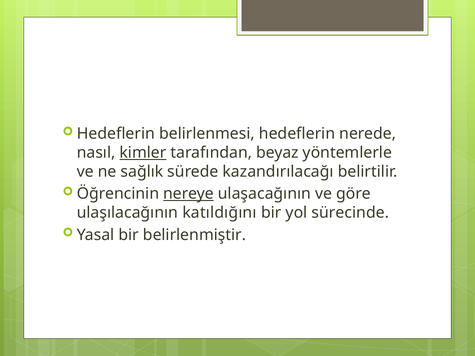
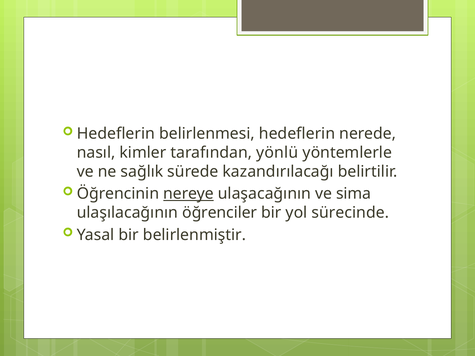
kimler underline: present -> none (143, 153)
beyaz: beyaz -> yönlü (277, 153)
göre: göre -> sima (354, 194)
katıldığını: katıldığını -> öğrenciler (220, 213)
